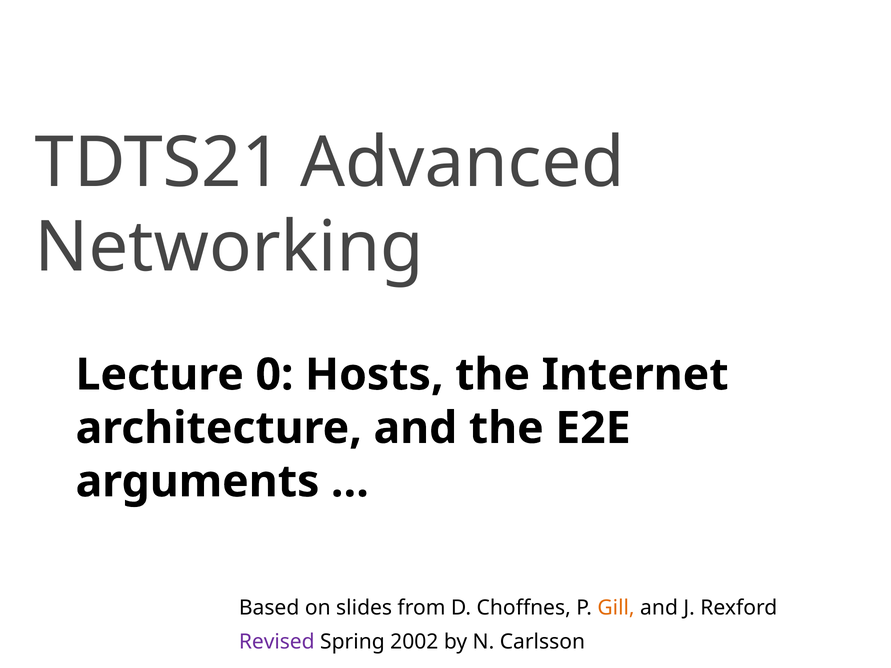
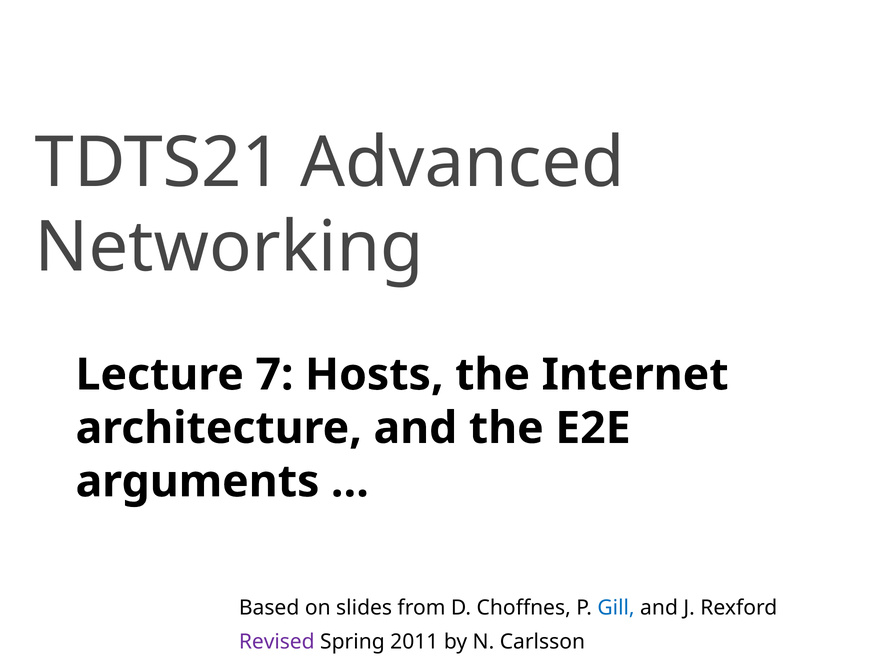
0: 0 -> 7 (275, 375)
Gill colour: orange -> blue (616, 608)
2002: 2002 -> 2011 (414, 642)
